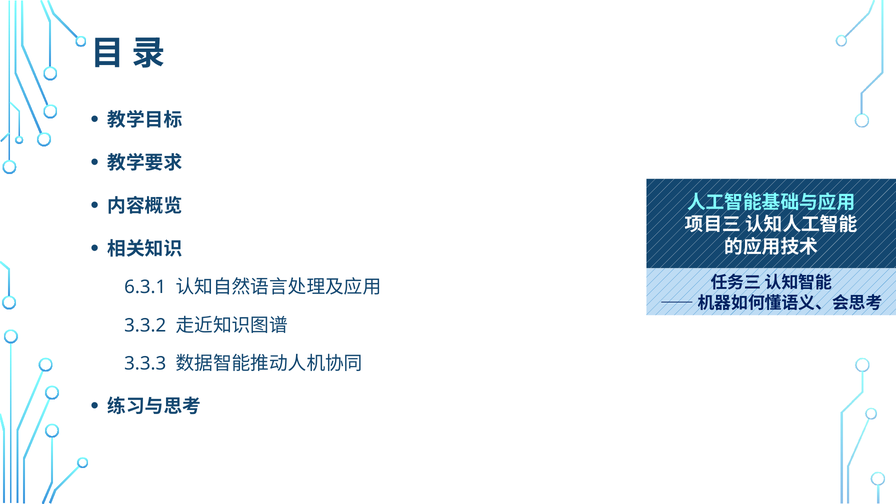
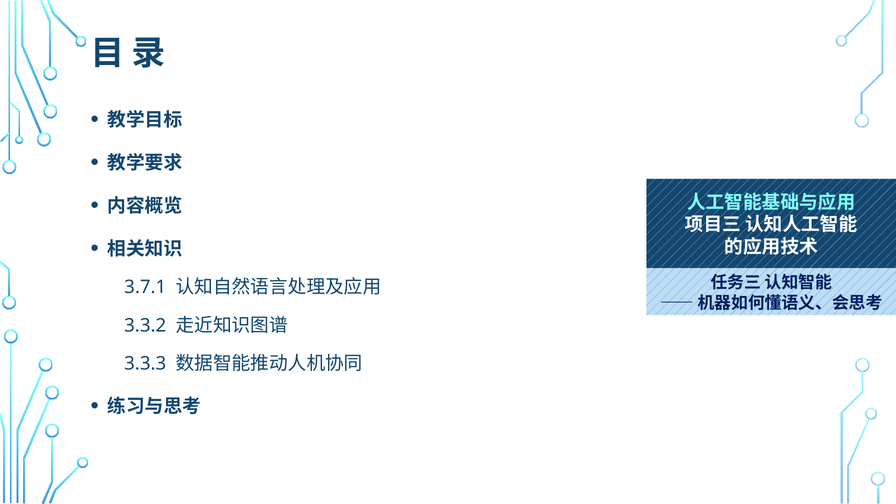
6.3.1: 6.3.1 -> 3.7.1 (145, 287)
